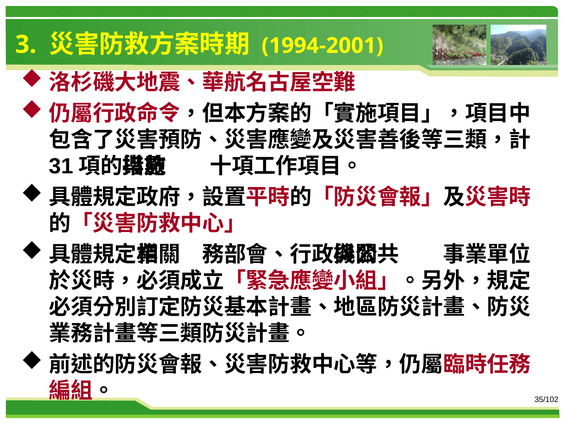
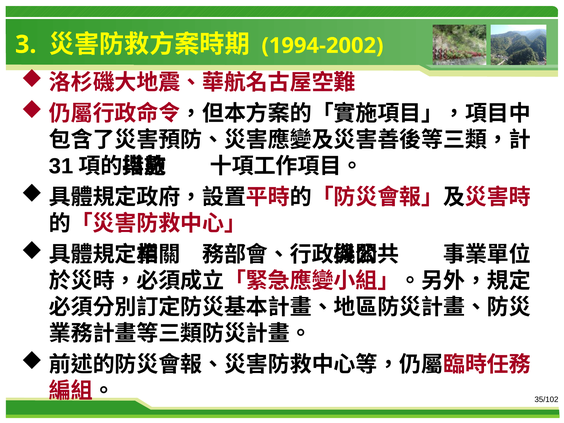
1994-2001: 1994-2001 -> 1994-2002 (322, 46)
